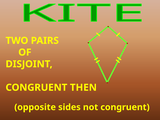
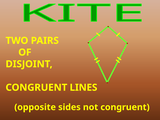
THEN: THEN -> LINES (83, 88)
